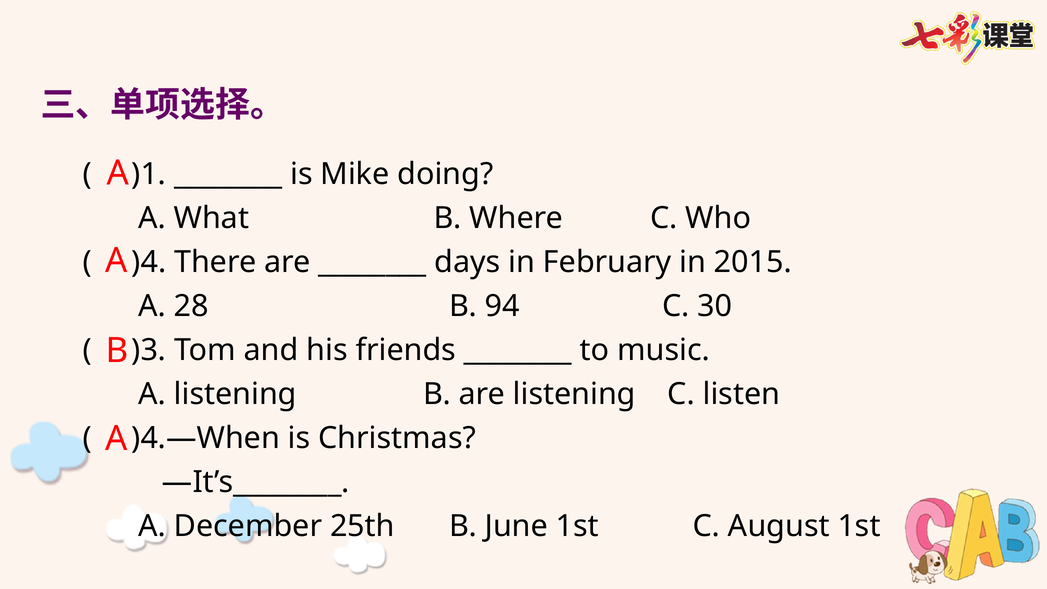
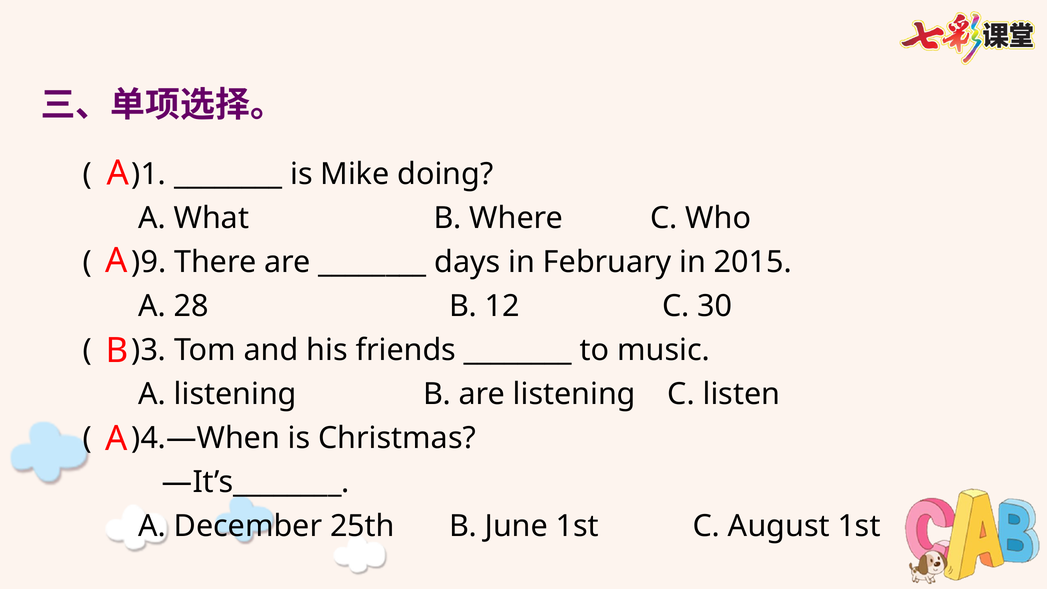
)4: )4 -> )9 (149, 262)
94: 94 -> 12 (502, 306)
